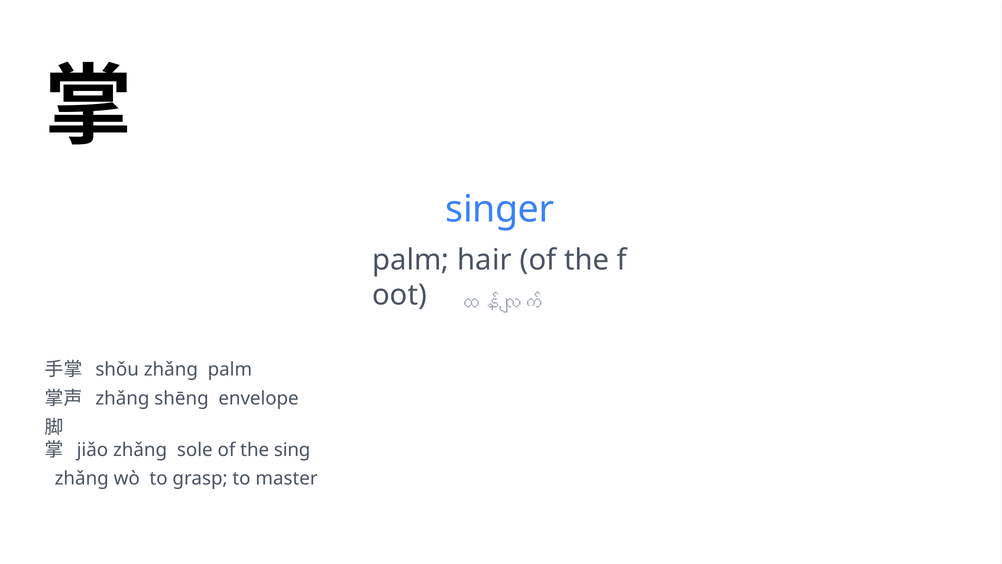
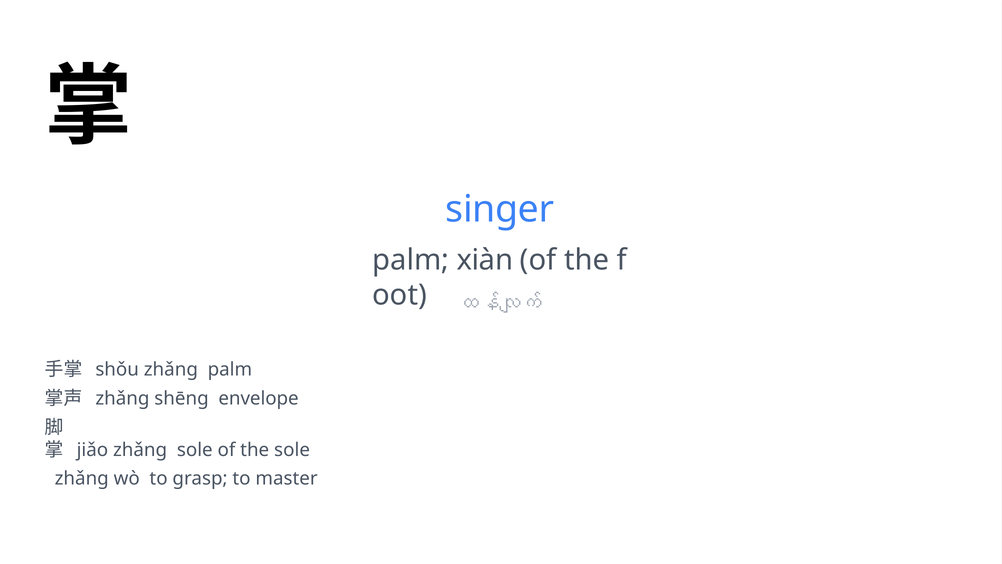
hair: hair -> xiàn (485, 260)
the sing: sing -> sole (292, 450)
